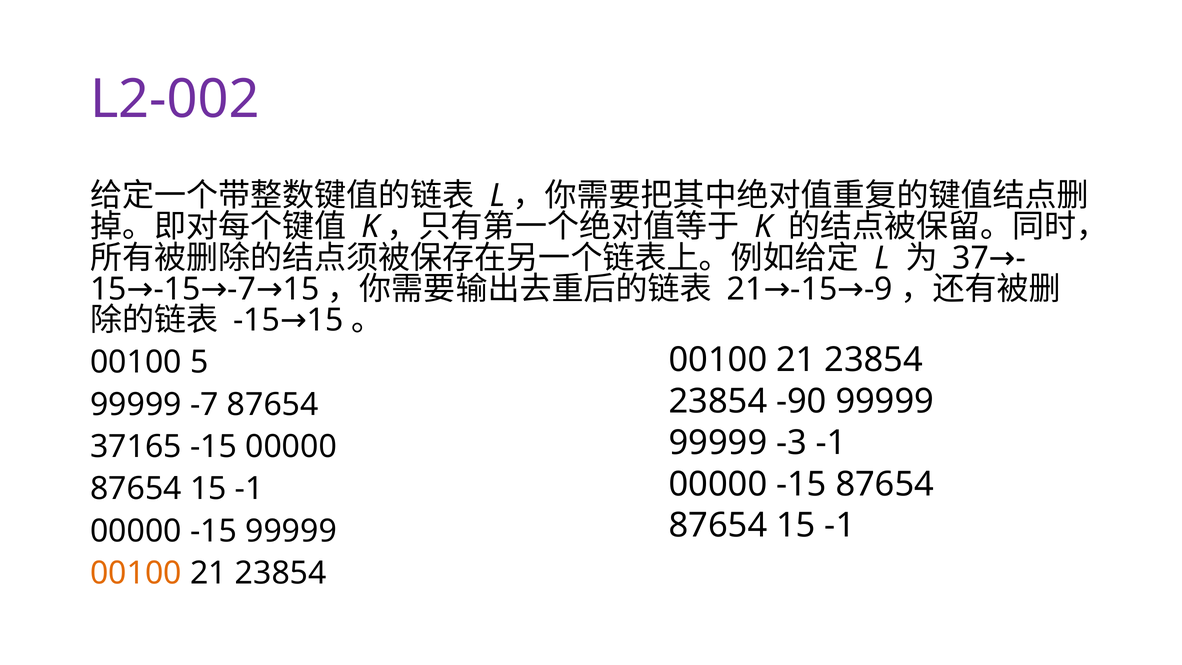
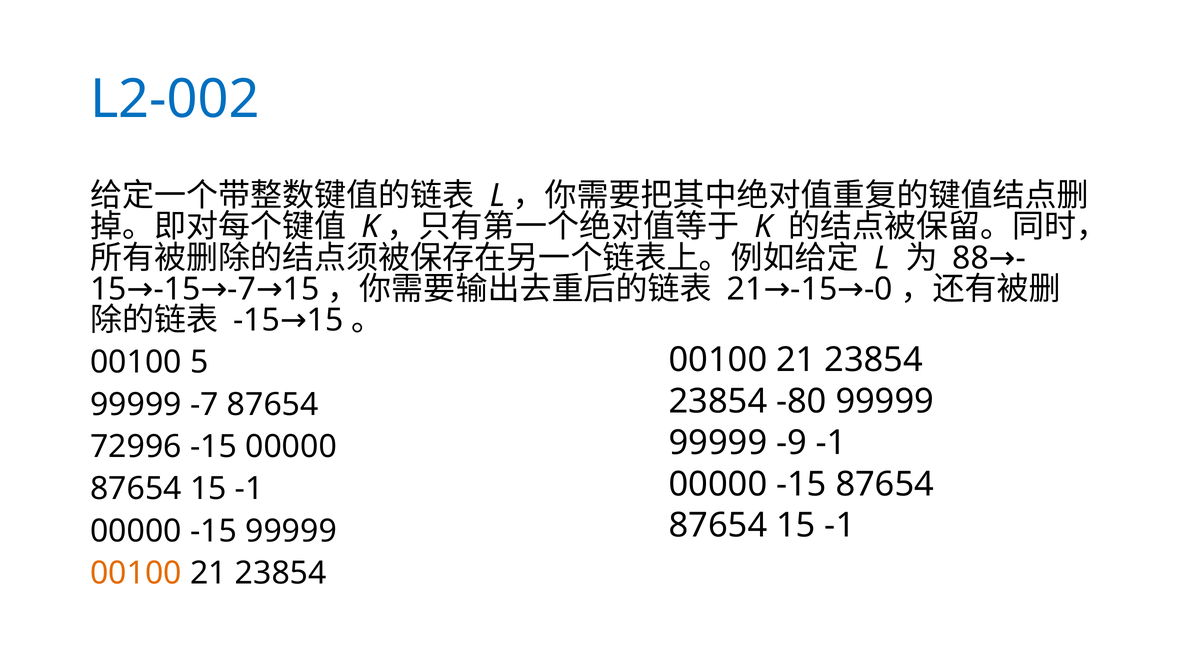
L2-002 colour: purple -> blue (175, 99)
37: 37 -> 88 (971, 258)
-9: -9 -> -0 (878, 289)
-90: -90 -> -80 (801, 401)
-3: -3 -> -9 (791, 443)
37165: 37165 -> 72996 (136, 447)
